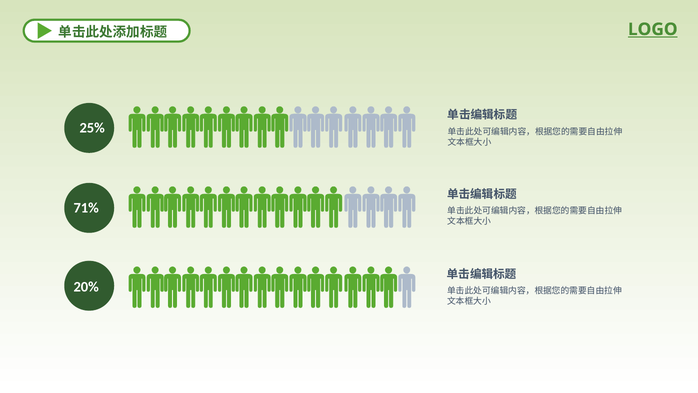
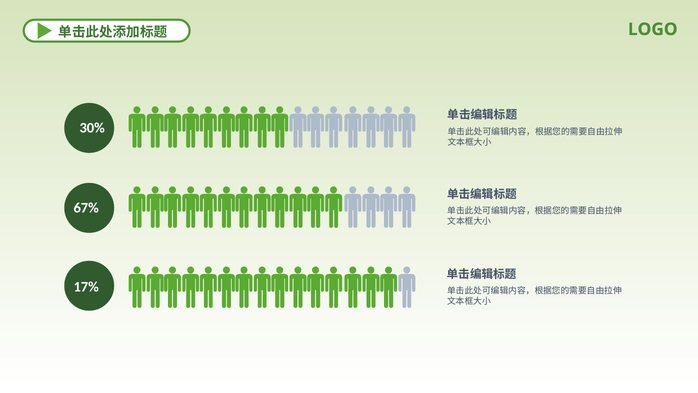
LOGO underline: present -> none (653, 29)
25%: 25% -> 30% (92, 128)
71%: 71% -> 67% (86, 208)
20%: 20% -> 17% (86, 287)
